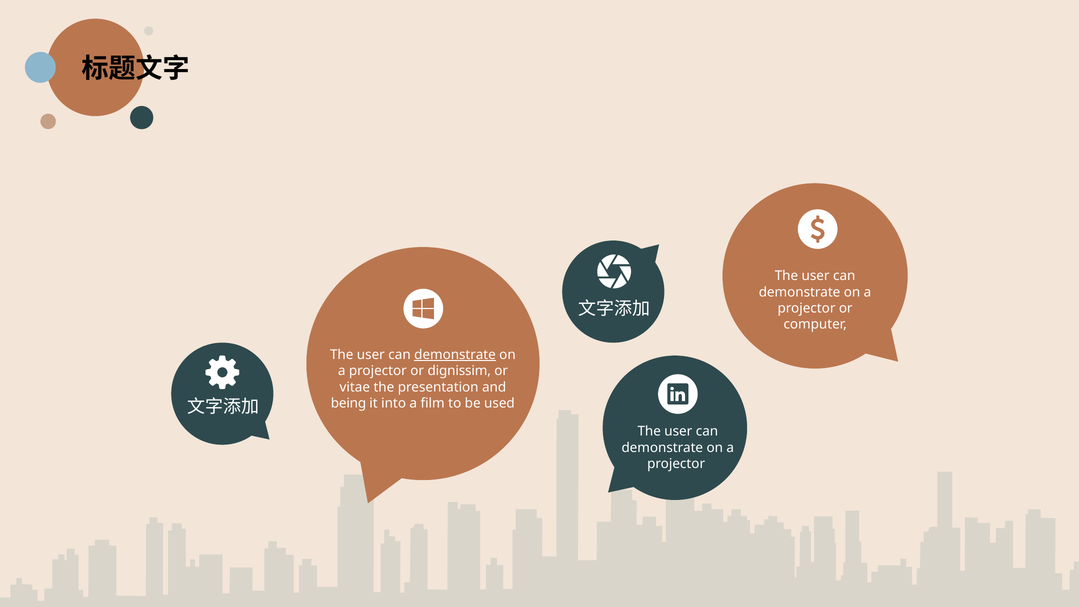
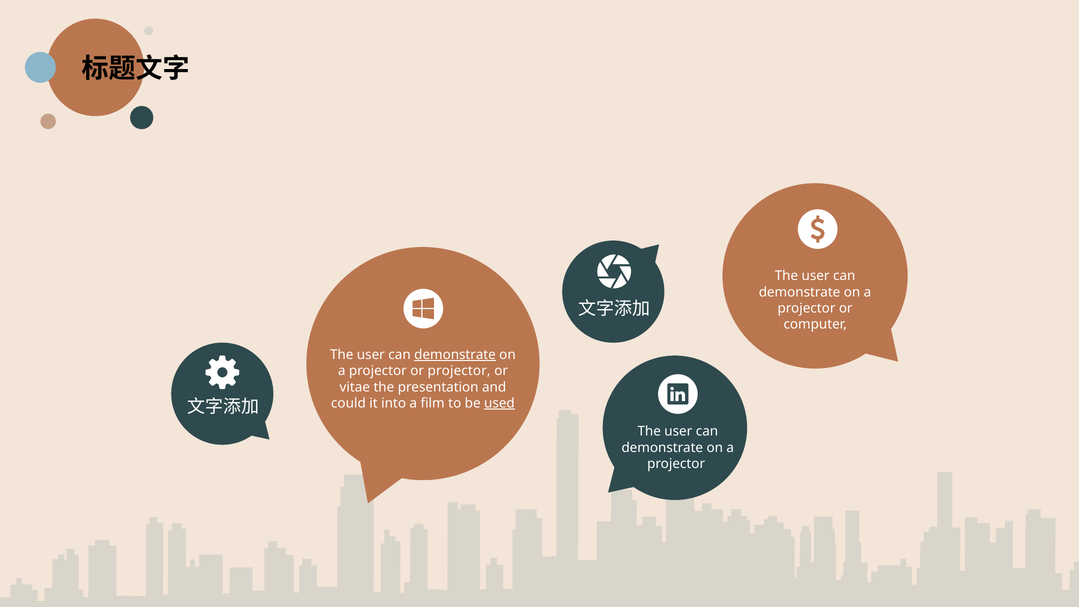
or dignissim: dignissim -> projector (459, 371)
being: being -> could (348, 403)
used underline: none -> present (499, 403)
